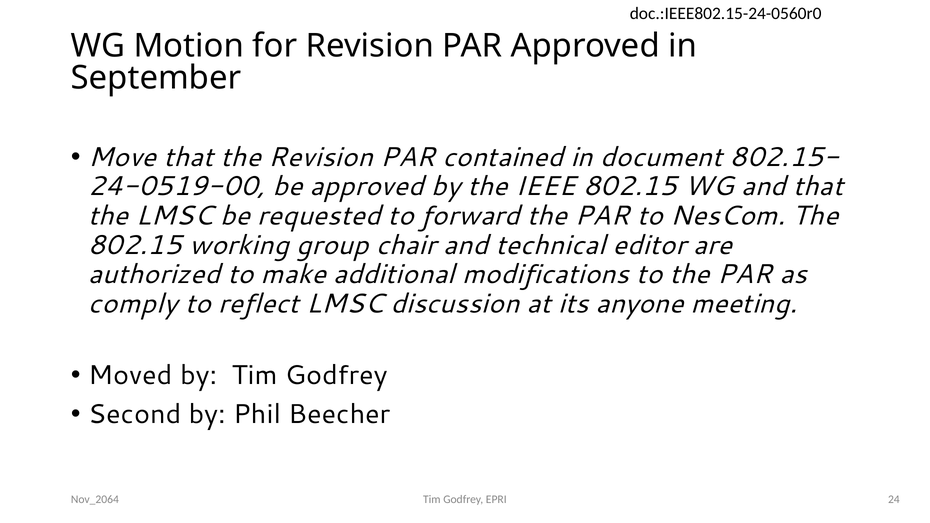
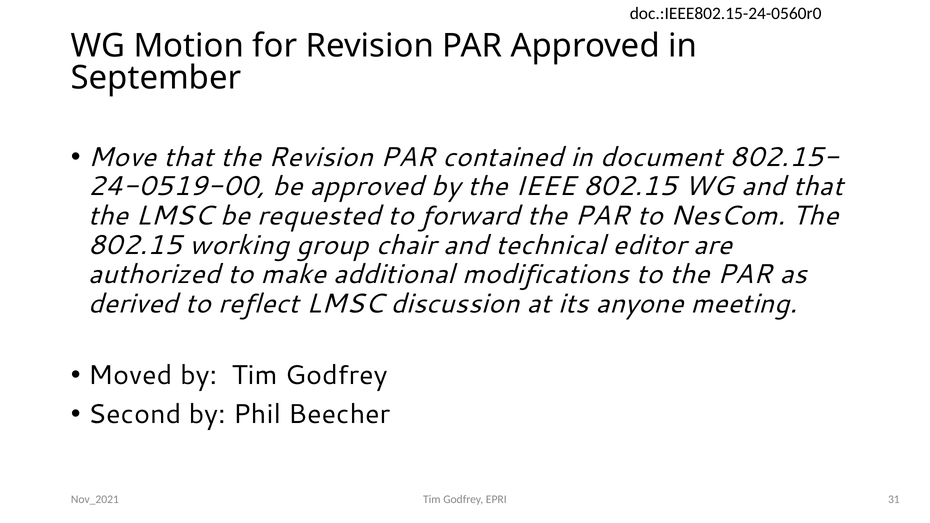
comply: comply -> derived (133, 304)
24: 24 -> 31 (894, 499)
Nov_2064: Nov_2064 -> Nov_2021 (95, 500)
